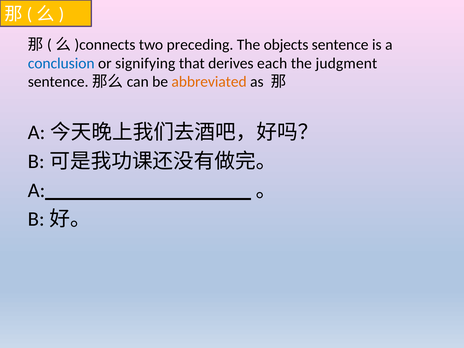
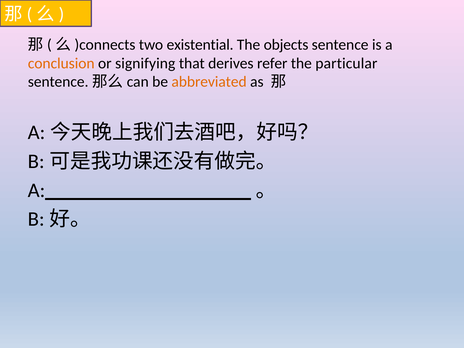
preceding: preceding -> existential (200, 45)
conclusion colour: blue -> orange (61, 63)
each: each -> refer (272, 63)
judgment: judgment -> particular (346, 63)
